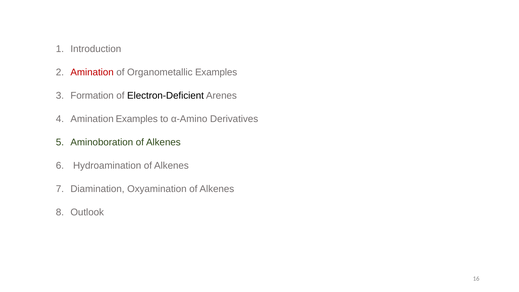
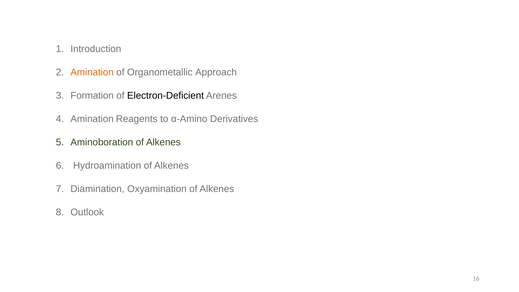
Amination colour: red -> orange (92, 72)
Organometallic Examples: Examples -> Approach (216, 72)
Amination Examples: Examples -> Reagents (137, 119)
